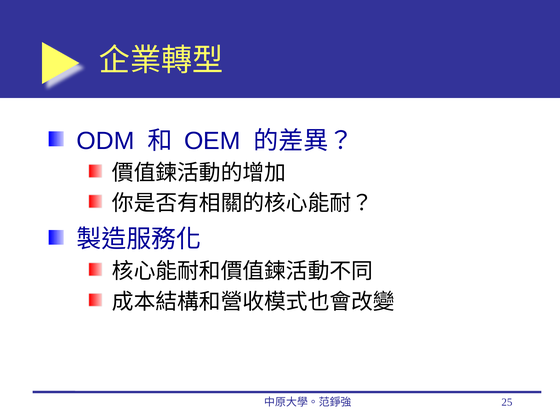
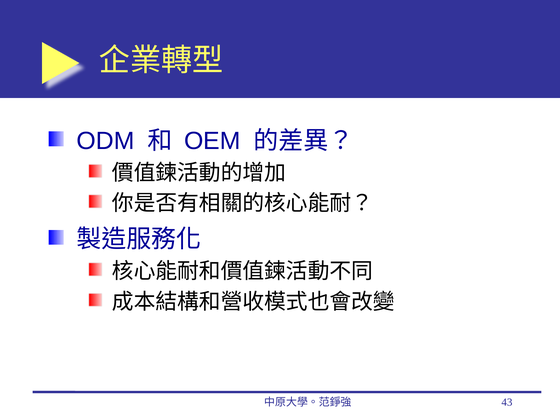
25: 25 -> 43 (507, 402)
